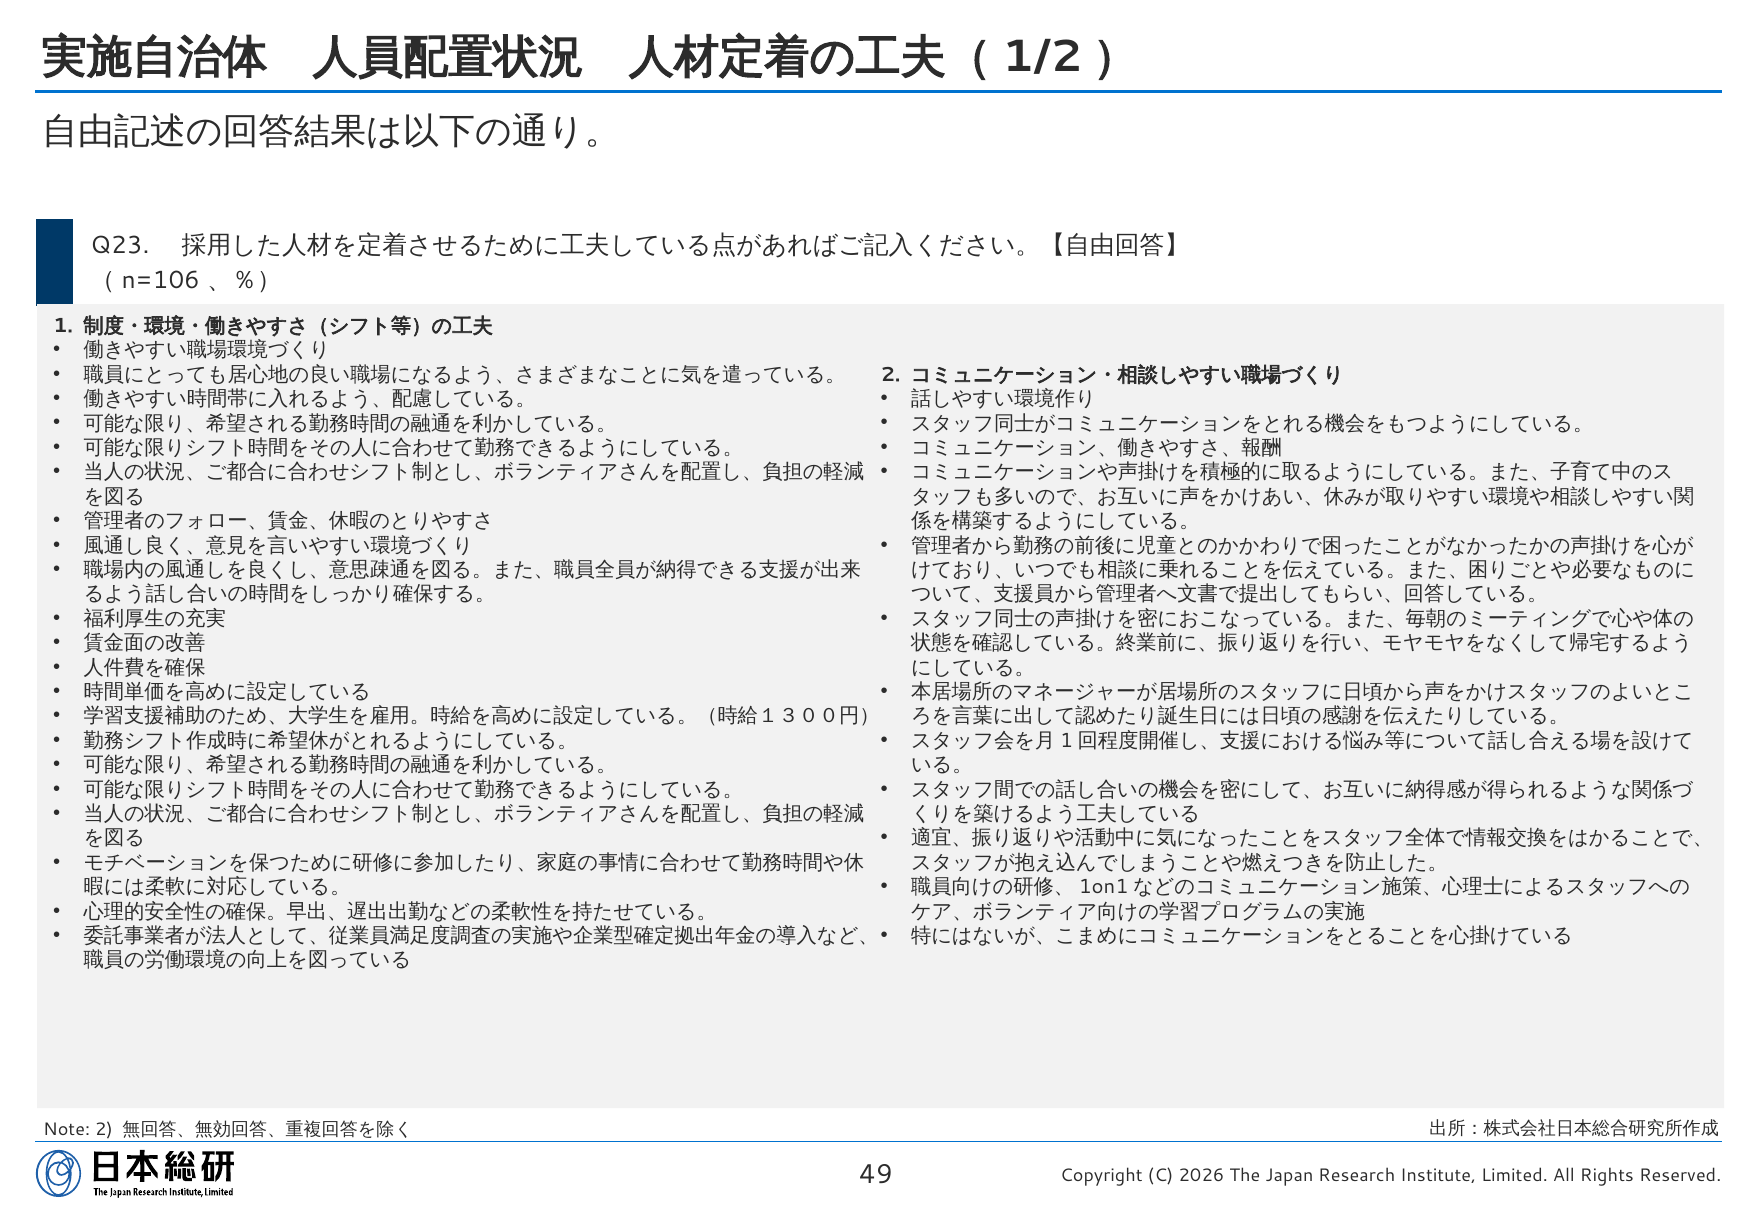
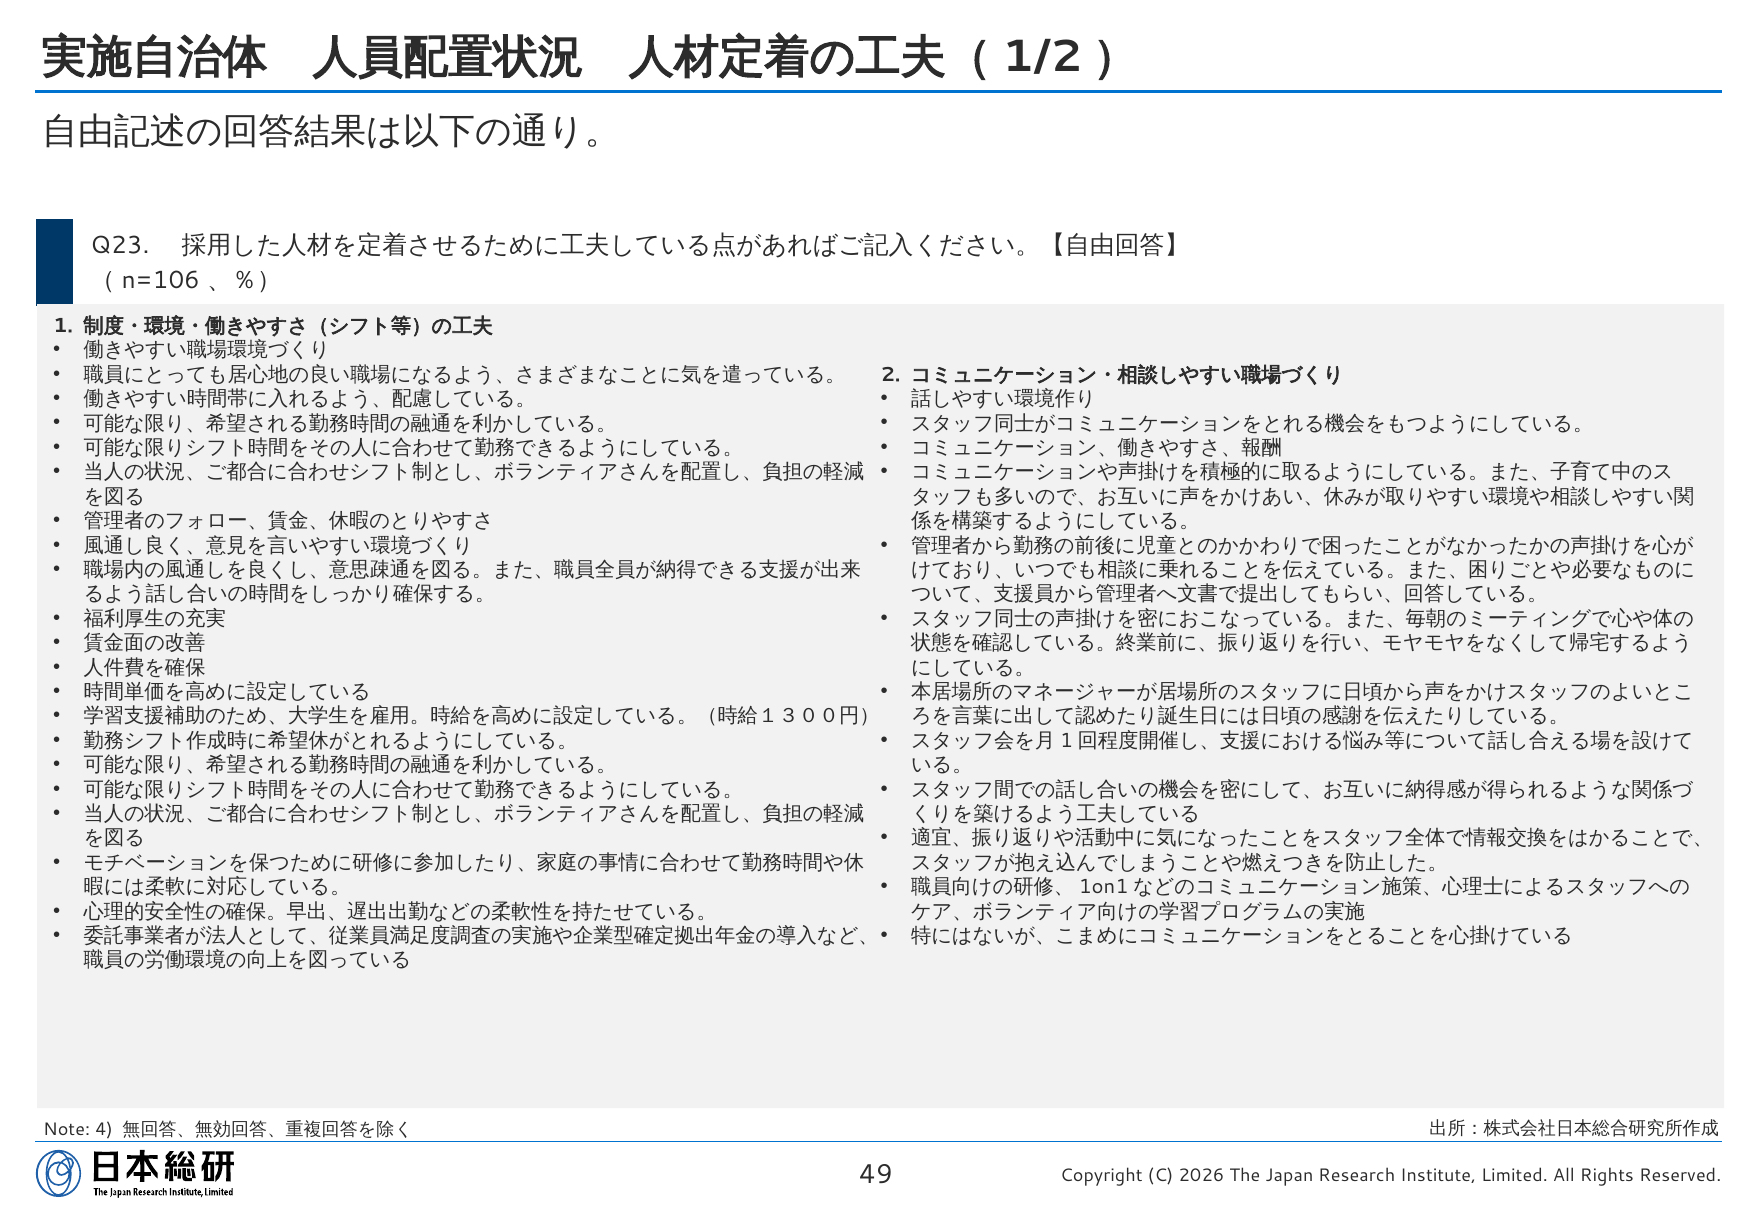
Note 2: 2 -> 4 (104, 1129)
